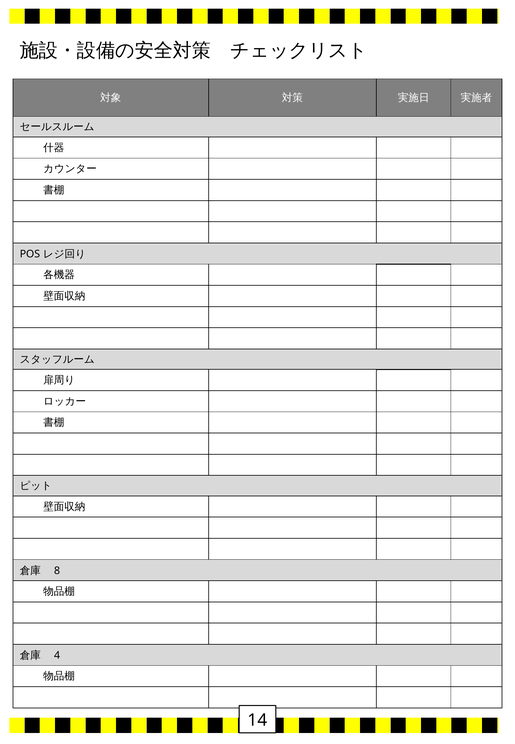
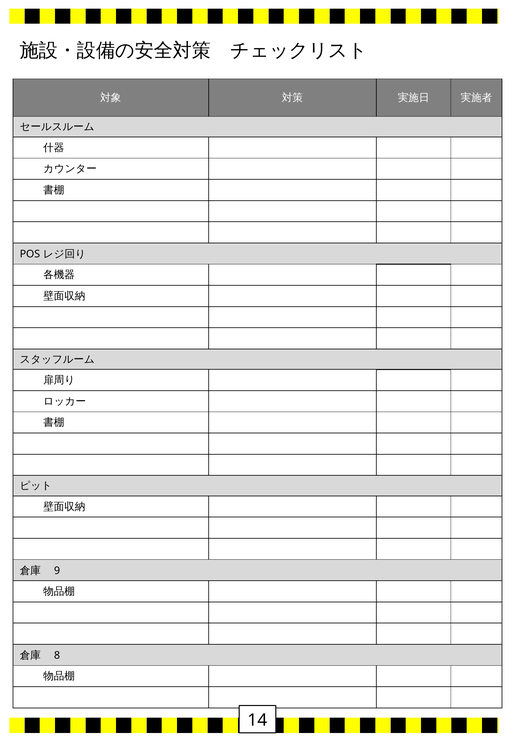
8: 8 -> 9 (57, 571)
4: 4 -> 8 (57, 655)
